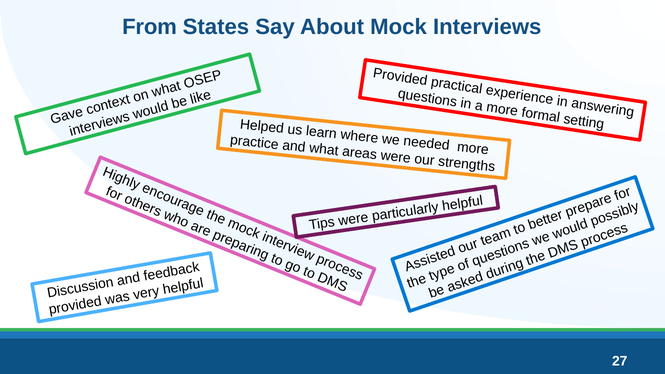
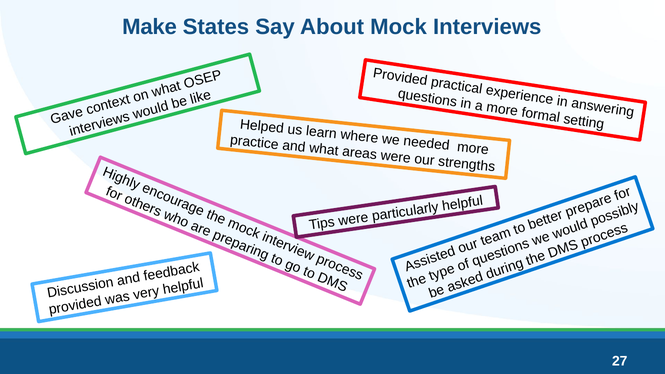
From: From -> Make (150, 27)
